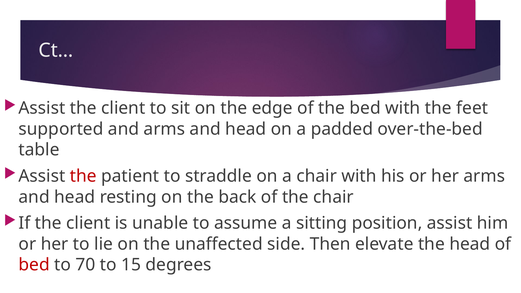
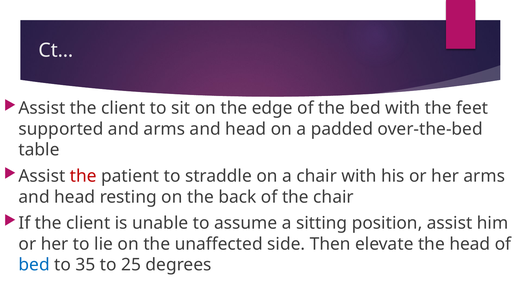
bed colour: red -> blue (34, 265)
70: 70 -> 35 (85, 265)
15: 15 -> 25 (131, 265)
